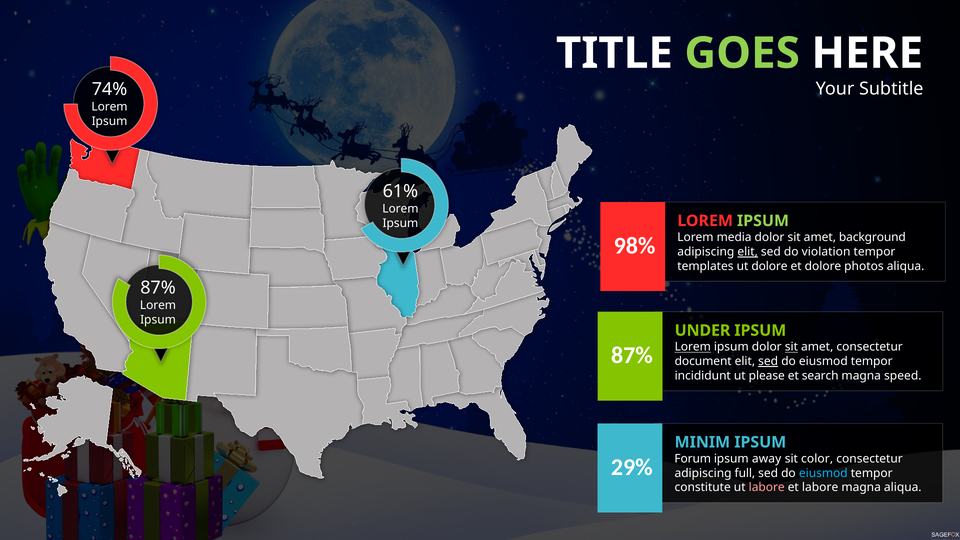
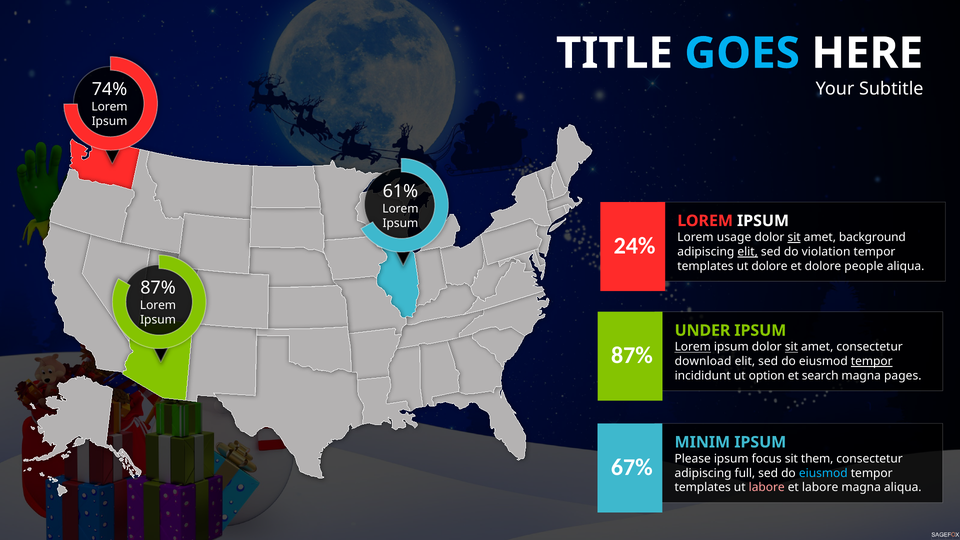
GOES colour: light green -> light blue (742, 53)
IPSUM colour: light green -> white (763, 221)
media: media -> usage (734, 237)
sit underline: none -> present (794, 237)
98%: 98% -> 24% (635, 246)
photos: photos -> people (864, 266)
document: document -> download (703, 361)
sed underline: present -> none (768, 361)
tempor underline: none -> present (872, 361)
please: please -> option (767, 376)
speed: speed -> pages (903, 376)
Forum: Forum -> Please (693, 459)
away: away -> focus (767, 459)
color: color -> them (817, 459)
29%: 29% -> 67% (632, 467)
constitute: constitute -> templates (703, 488)
